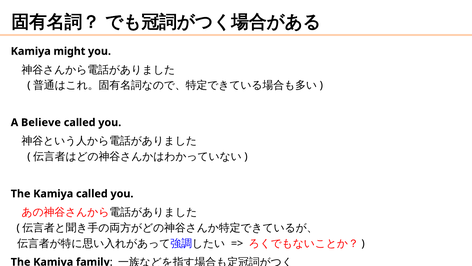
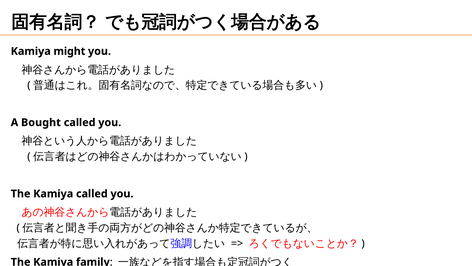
Believe: Believe -> Bought (41, 122)
